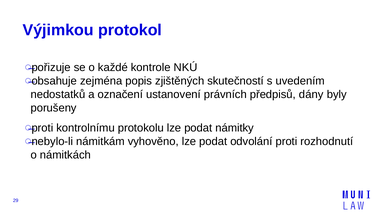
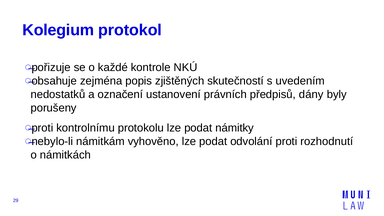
Výjimkou: Výjimkou -> Kolegium (58, 30)
